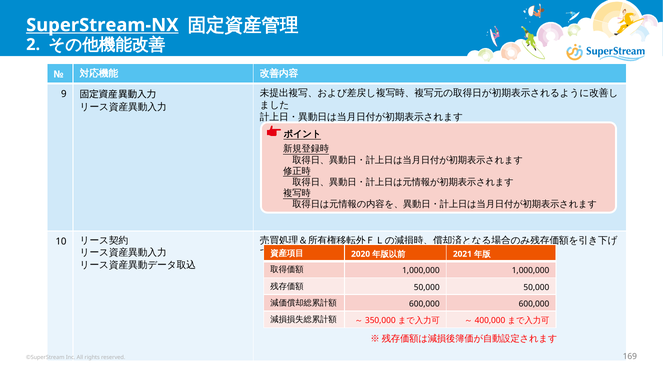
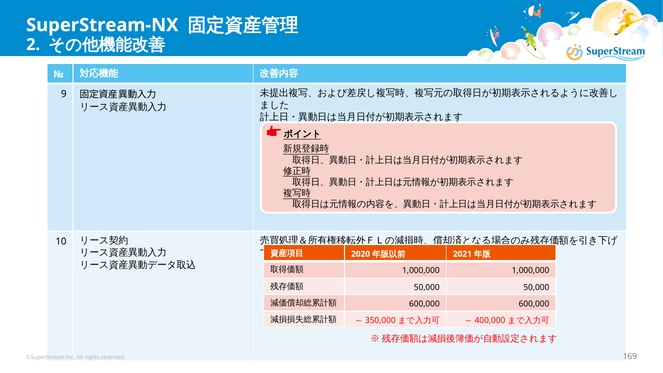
SuperStream-NX underline: present -> none (102, 25)
